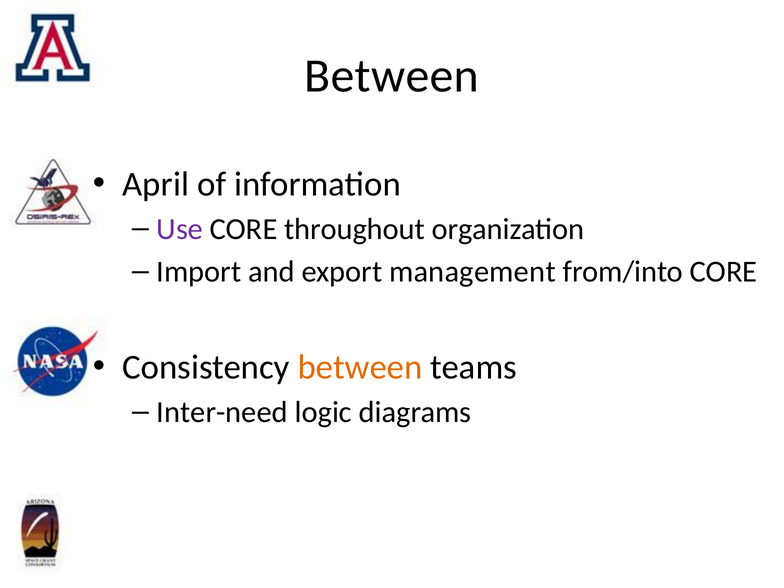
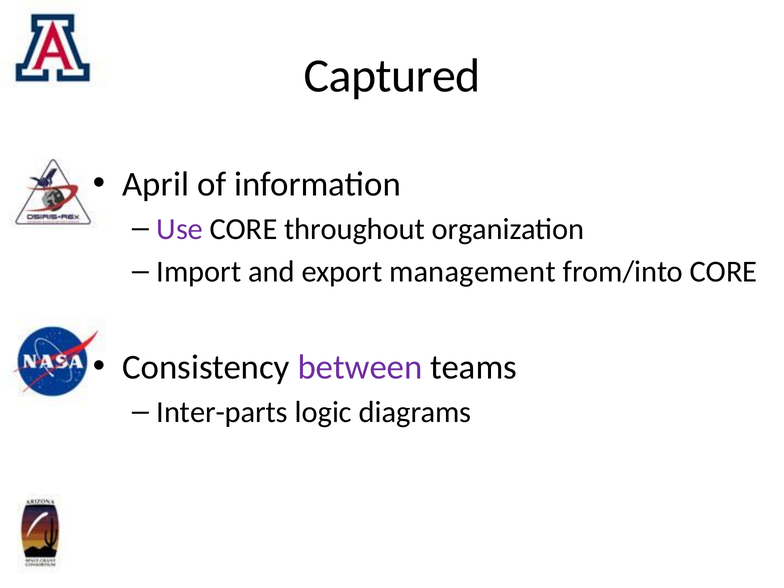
Between: Between -> Captured (392, 76)
between colour: orange -> purple (360, 367)
Inter-need: Inter-need -> Inter-parts (222, 412)
